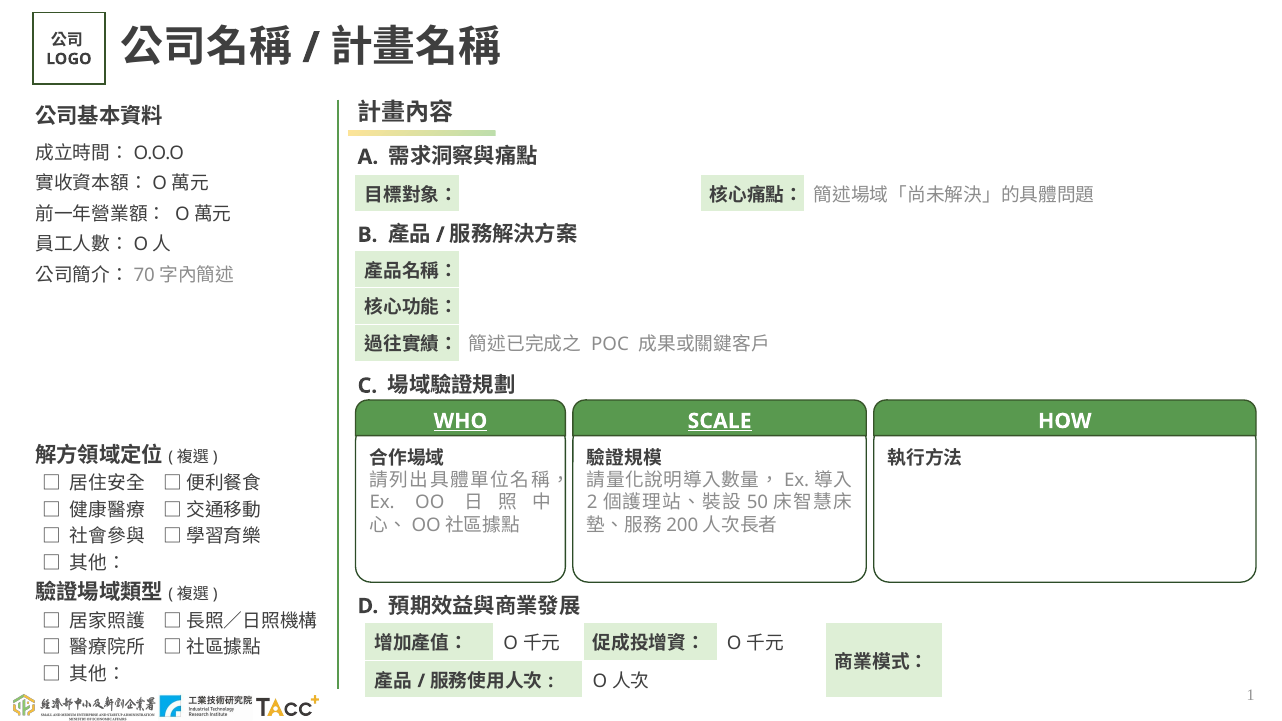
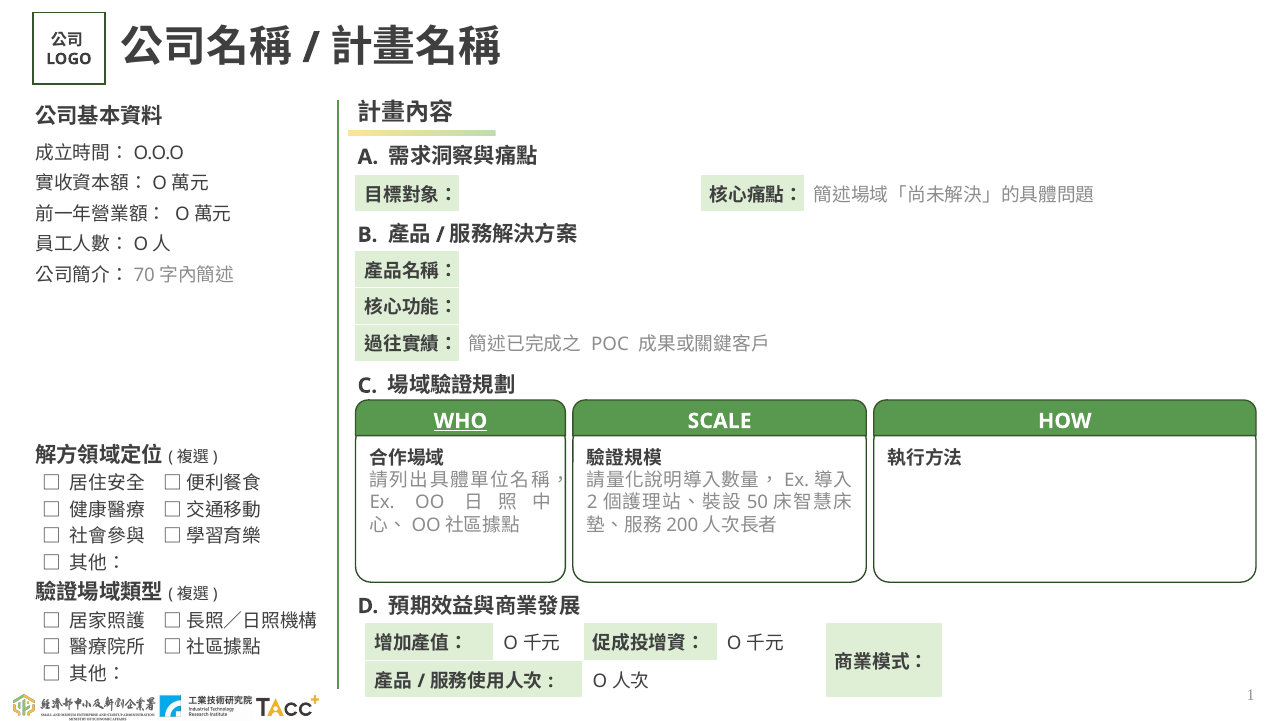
SCALE underline: present -> none (720, 421)
